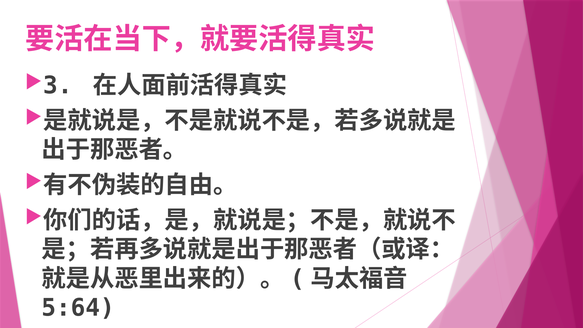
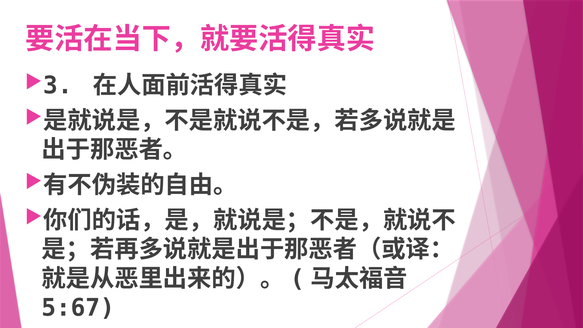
5:64: 5:64 -> 5:67 (78, 308)
